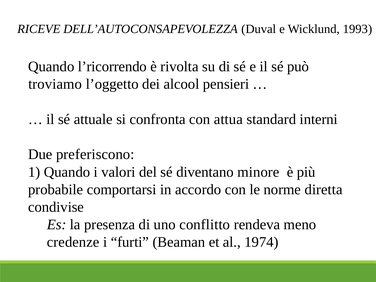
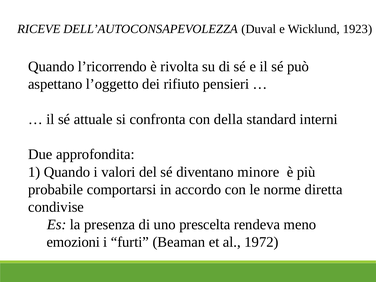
1993: 1993 -> 1923 (358, 29)
troviamo: troviamo -> aspettano (55, 84)
alcool: alcool -> rifiuto (182, 84)
attua: attua -> della (228, 119)
preferiscono: preferiscono -> approfondita (95, 154)
conflitto: conflitto -> prescelta (205, 225)
credenze: credenze -> emozioni (73, 242)
1974: 1974 -> 1972 (261, 242)
